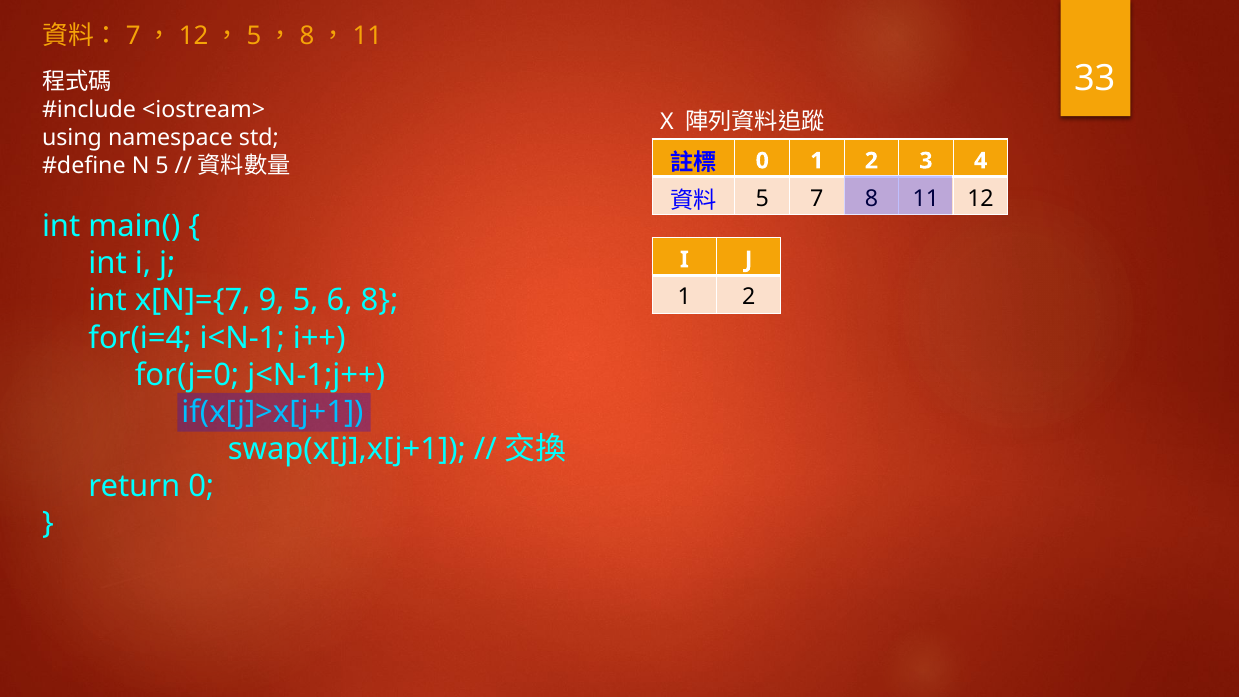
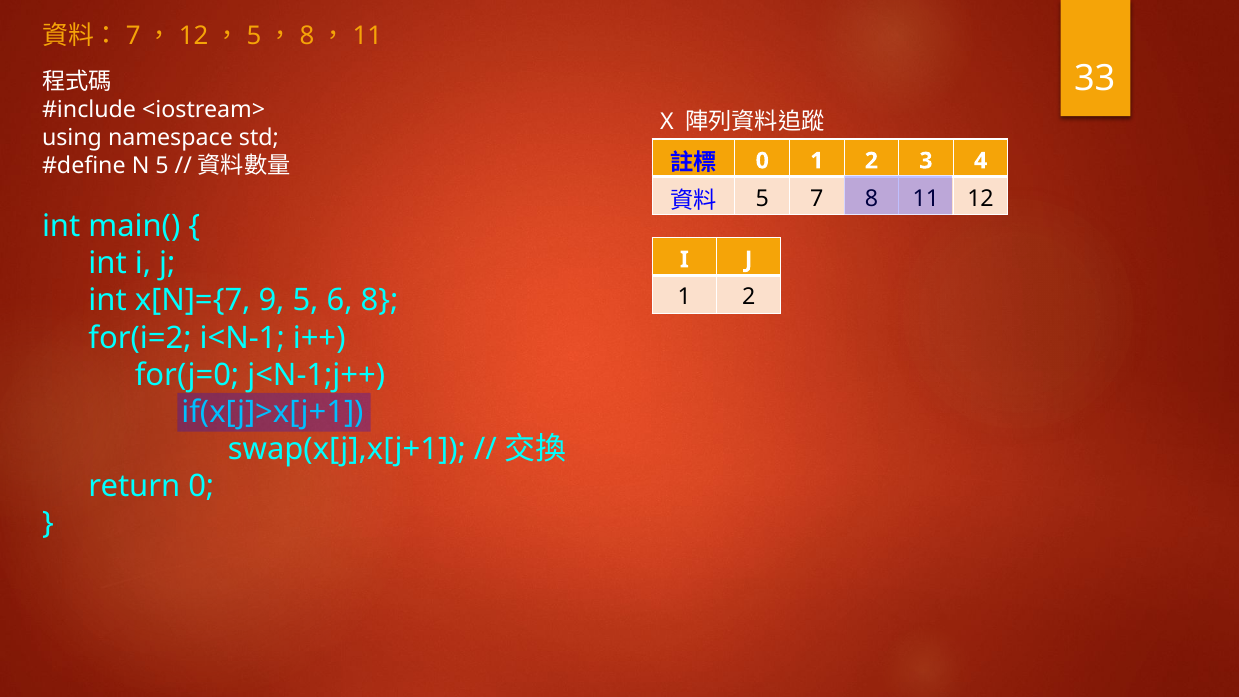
for(i=4: for(i=4 -> for(i=2 (140, 338)
